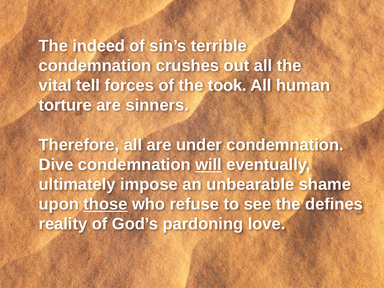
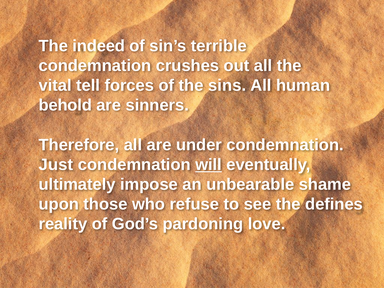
took: took -> sins (227, 85)
torture: torture -> behold (65, 105)
Dive: Dive -> Just (56, 165)
those underline: present -> none (105, 204)
